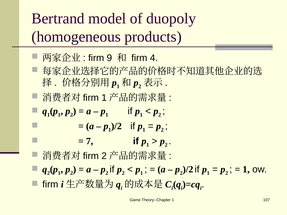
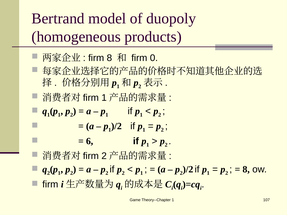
firm 9: 9 -> 8 (109, 58)
4: 4 -> 0 (154, 58)
7: 7 -> 6 (90, 141)
1: 1 -> 8 (246, 170)
